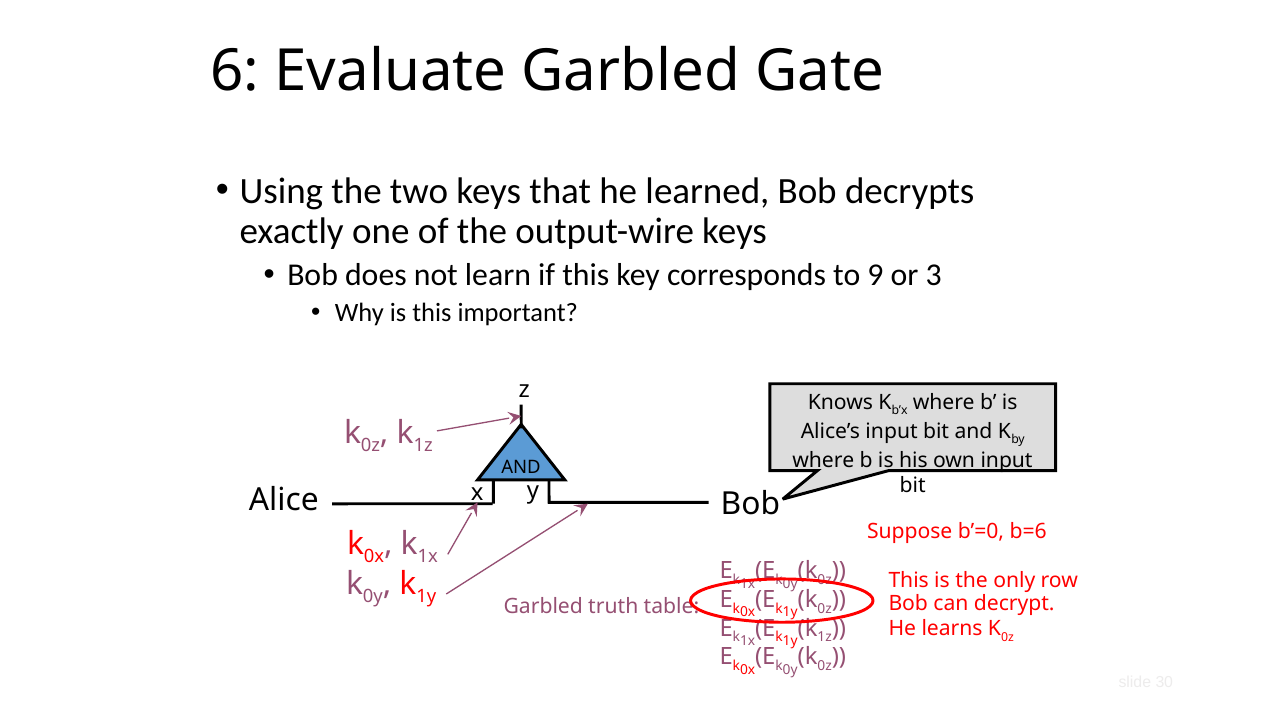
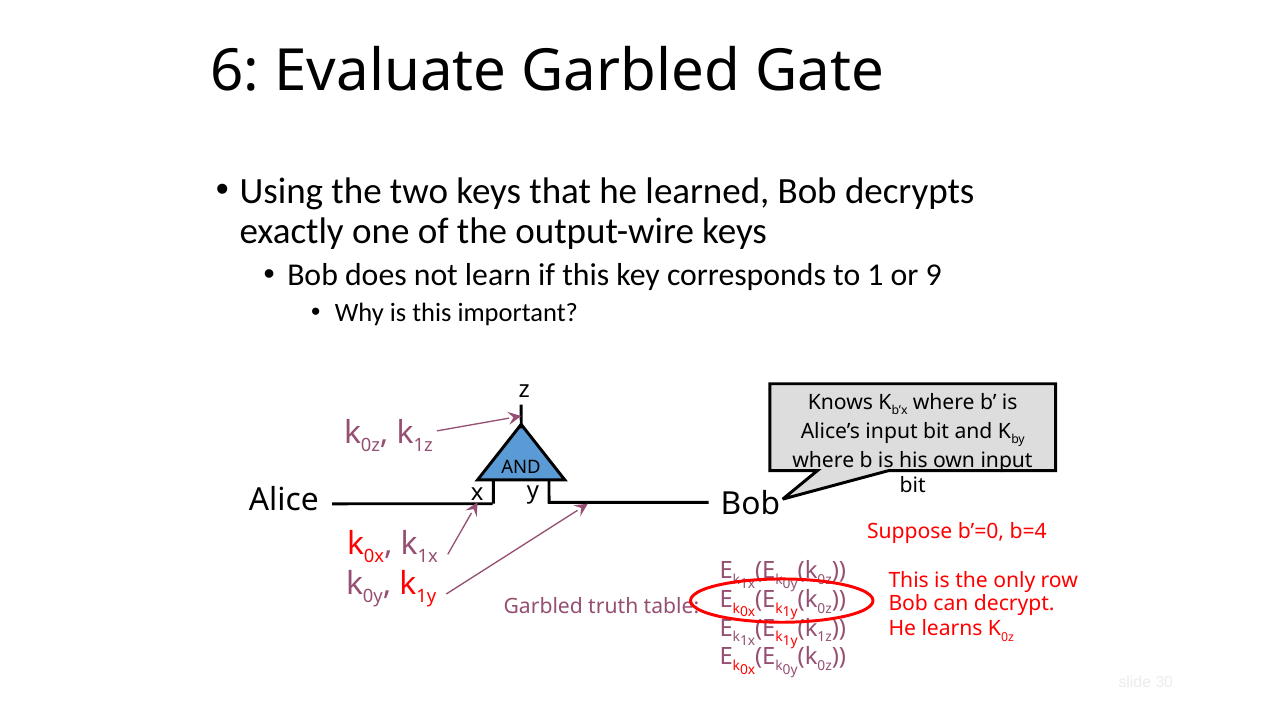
9: 9 -> 1 (875, 275)
3: 3 -> 9 (934, 275)
b=6: b=6 -> b=4 (1028, 531)
